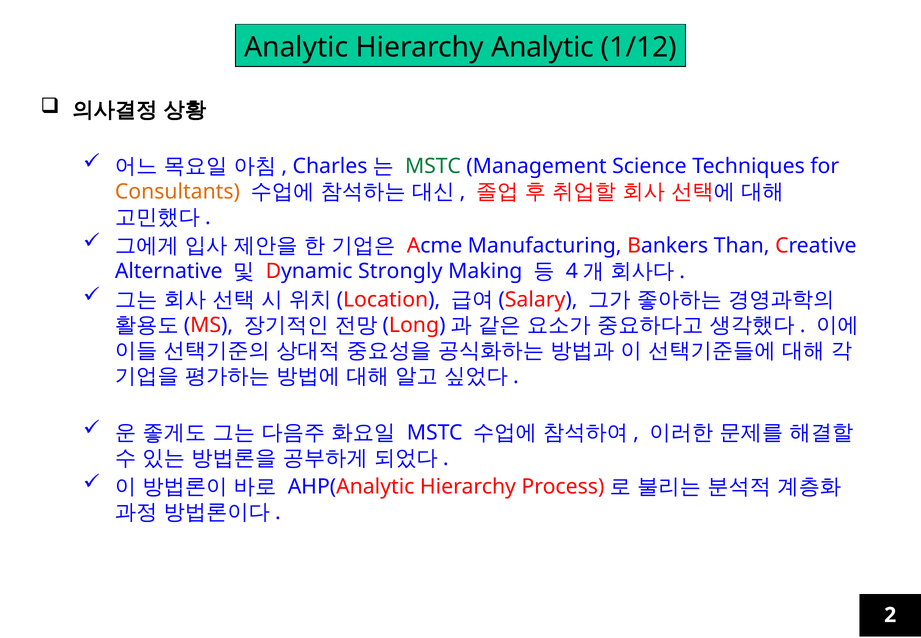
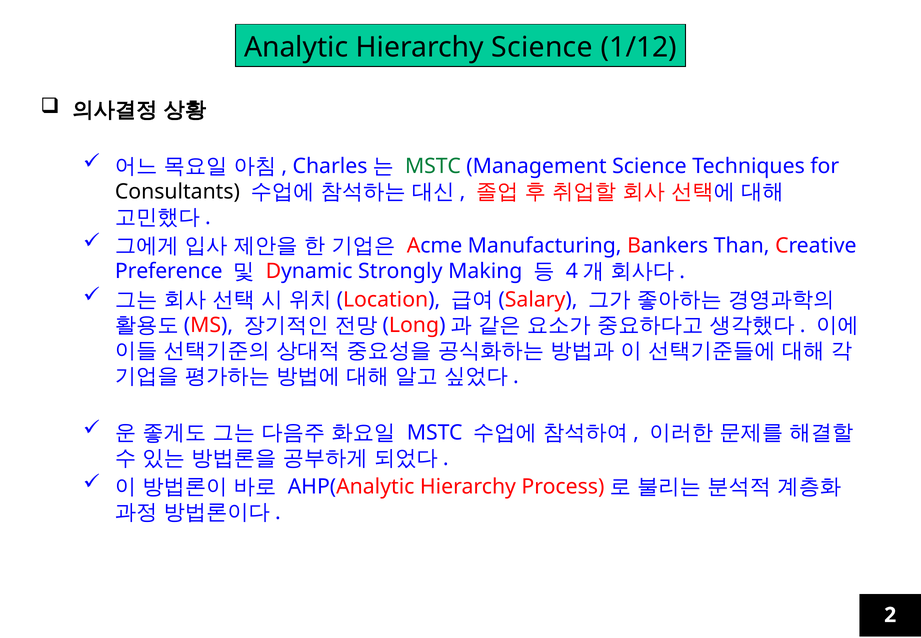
Hierarchy Analytic: Analytic -> Science (542, 47)
Consultants colour: orange -> black (177, 192)
Alternative: Alternative -> Preference (169, 271)
